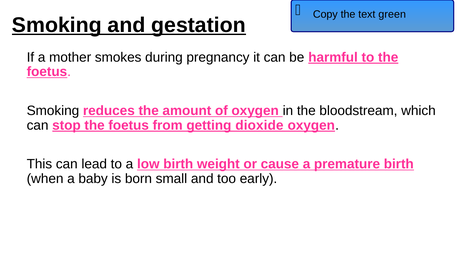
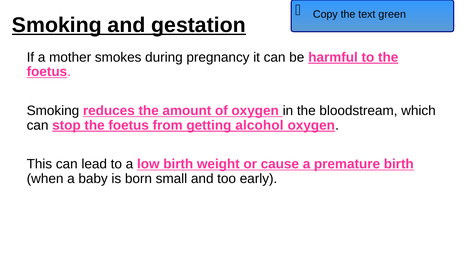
dioxide: dioxide -> alcohol (259, 125)
